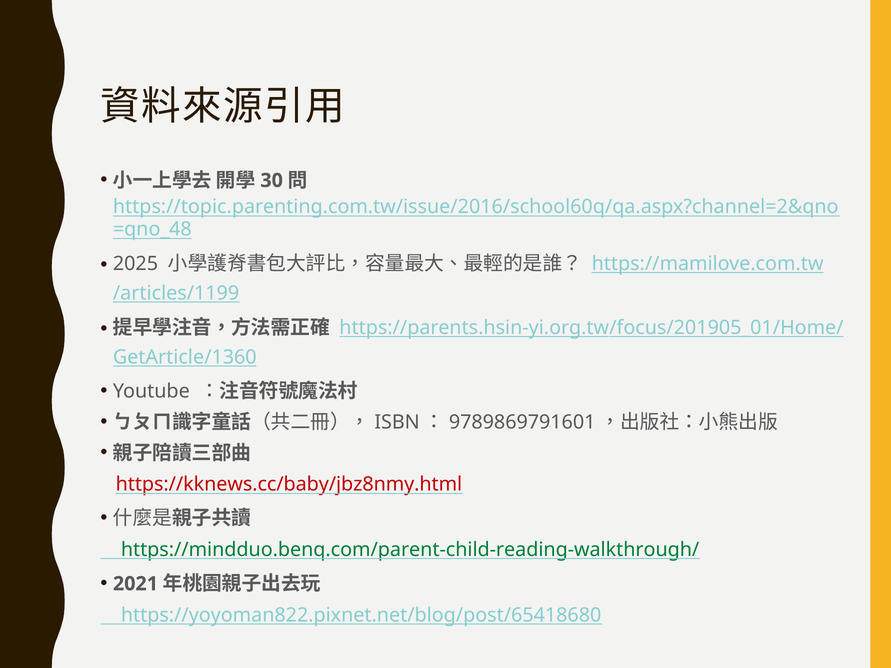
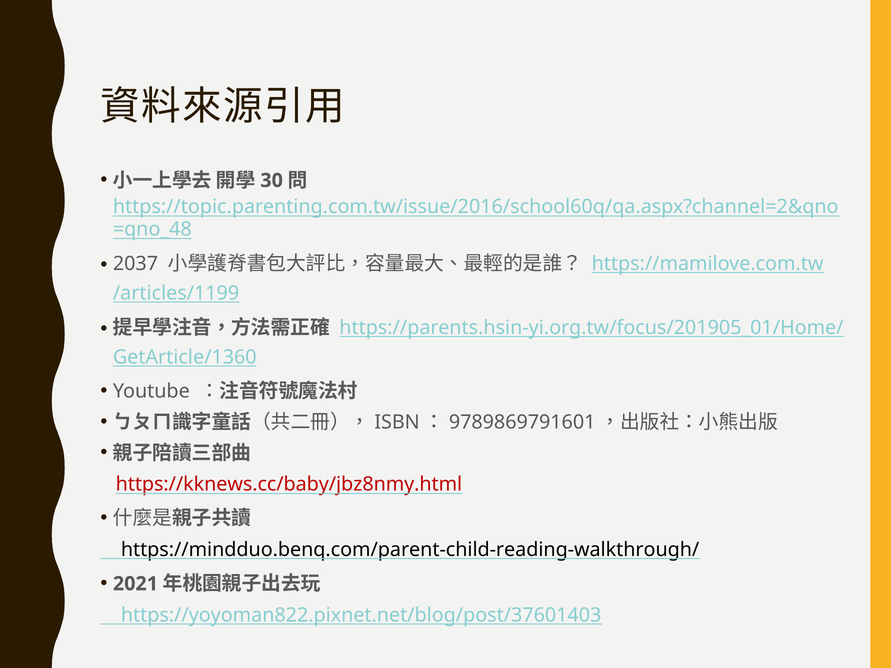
2025: 2025 -> 2037 (135, 264)
https://mindduo.benq.com/parent-child-reading-walkthrough/ colour: green -> black (410, 550)
https://yoyoman822.pixnet.net/blog/post/65418680: https://yoyoman822.pixnet.net/blog/post/65418680 -> https://yoyoman822.pixnet.net/blog/post/37601403 (361, 615)
